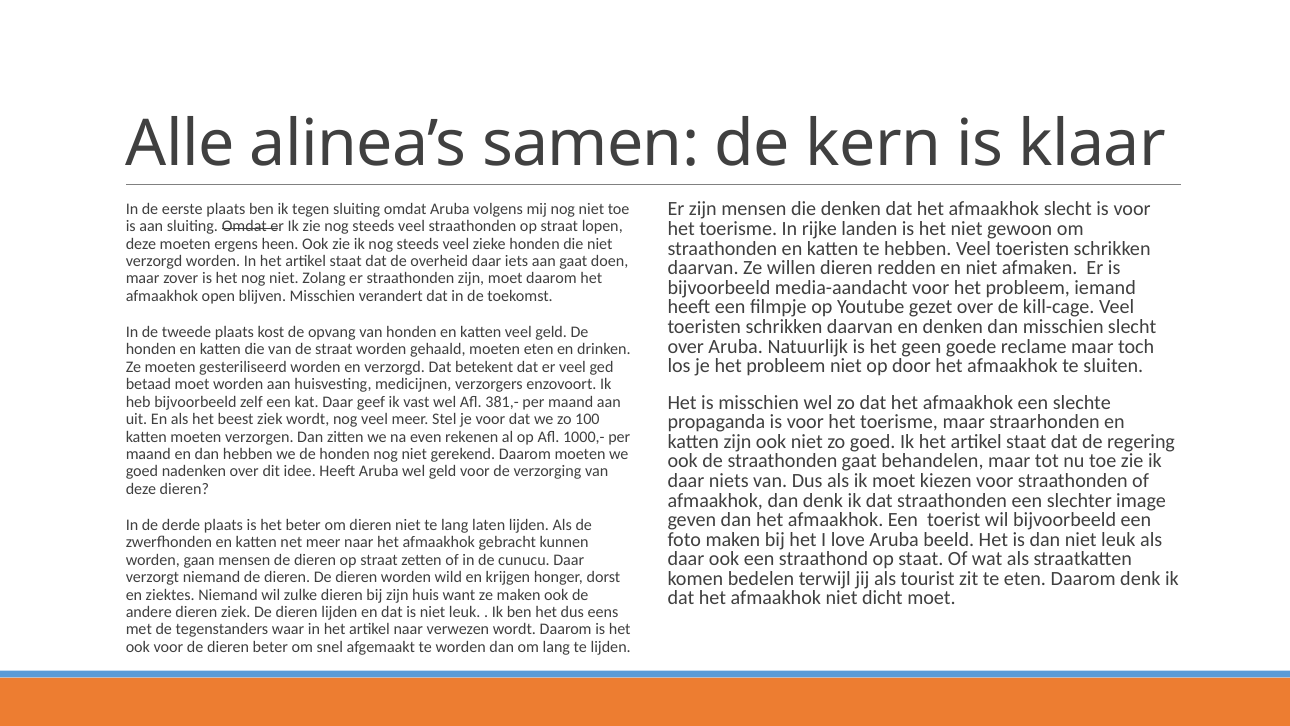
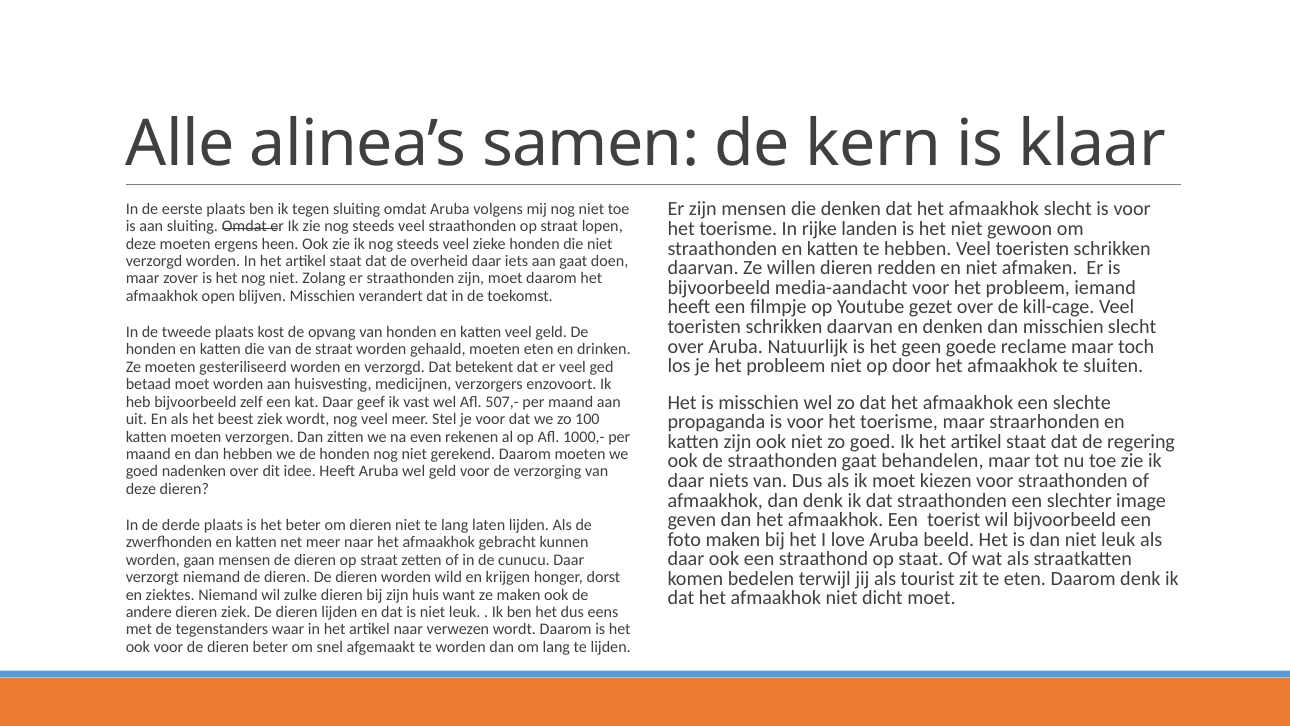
381,-: 381,- -> 507,- (502, 402)
